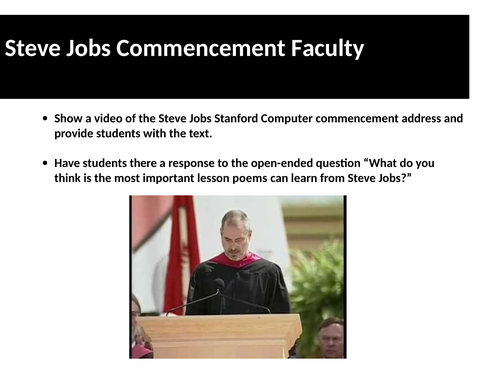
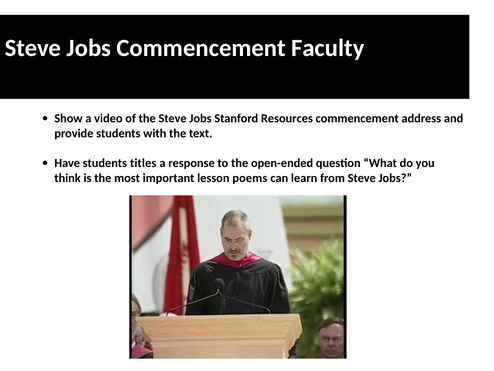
Computer: Computer -> Resources (287, 118)
there: there -> titles (143, 163)
